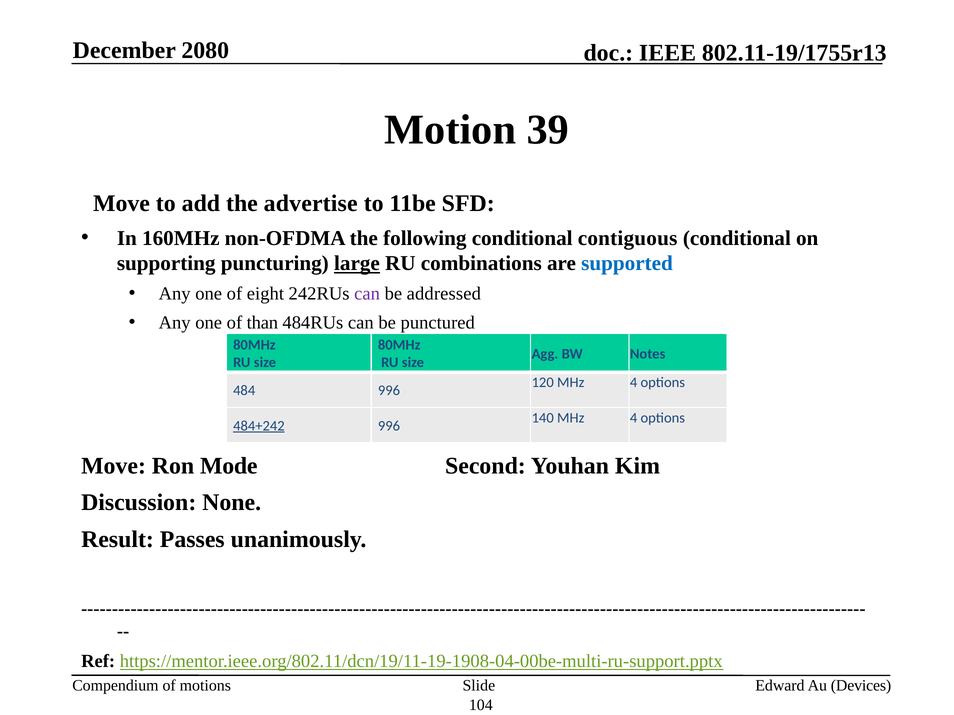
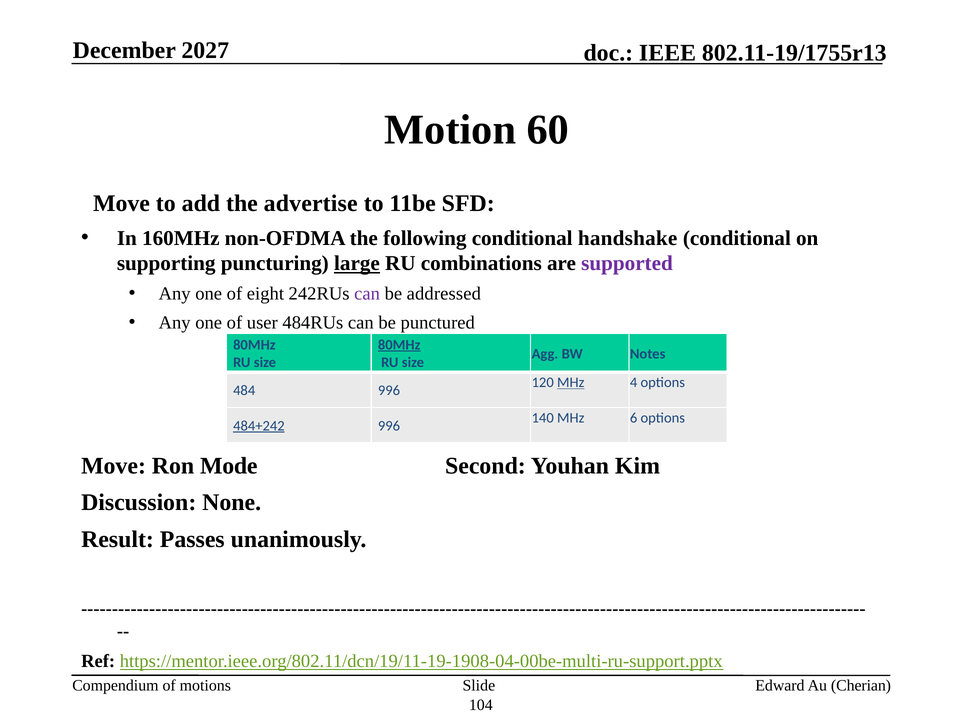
2080: 2080 -> 2027 (205, 51)
39: 39 -> 60 (548, 130)
contiguous: contiguous -> handshake (628, 238)
supported colour: blue -> purple (627, 264)
than: than -> user (262, 323)
80MHz underline: none -> present (399, 345)
MHz underline: none -> present (571, 383)
140 MHz 4: 4 -> 6 (634, 418)
Devices: Devices -> Cherian (861, 686)
